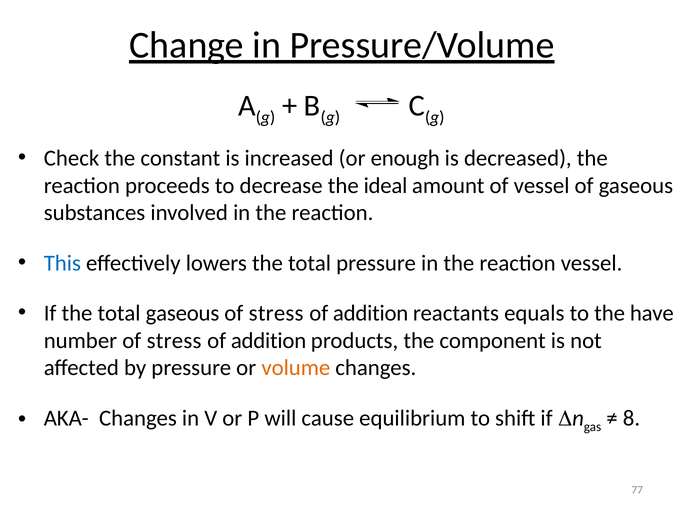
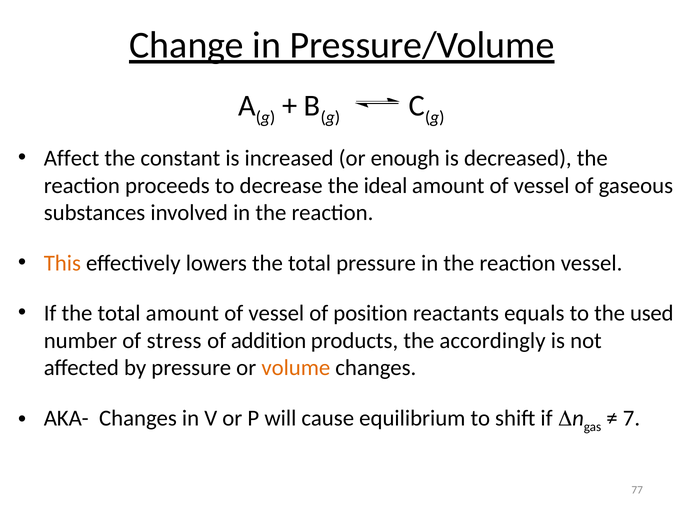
Check: Check -> Affect (72, 158)
This colour: blue -> orange (62, 263)
total gaseous: gaseous -> amount (182, 313)
stress: stress -> vessel (276, 313)
addition: addition -> position (371, 313)
have: have -> used (652, 313)
component: component -> accordingly (492, 341)
8: 8 -> 7 (632, 418)
